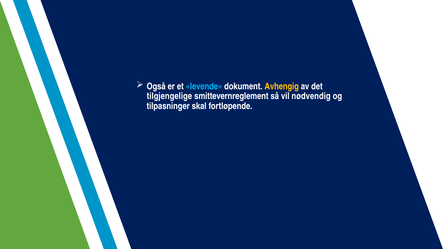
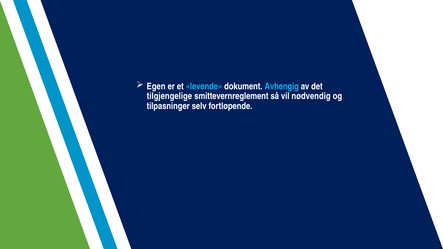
Også: Også -> Egen (156, 86)
Avhengig colour: yellow -> light blue (282, 86)
skal: skal -> selv (199, 106)
